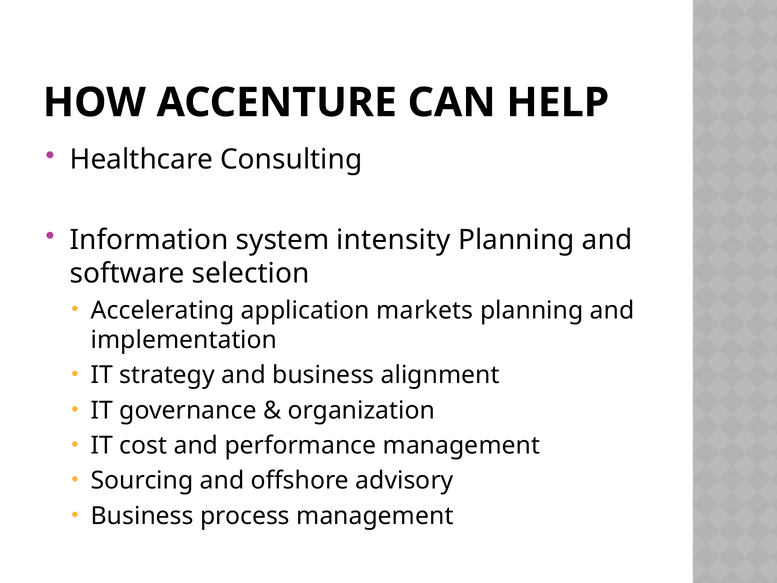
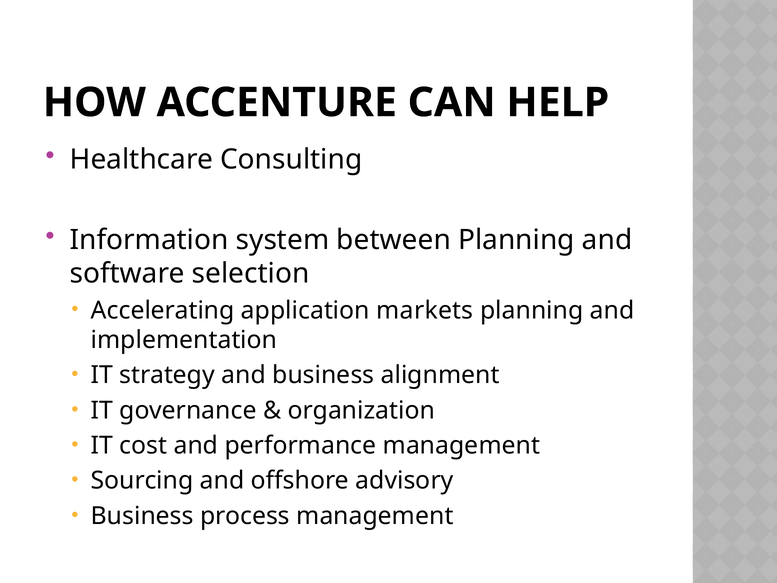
intensity: intensity -> between (394, 240)
